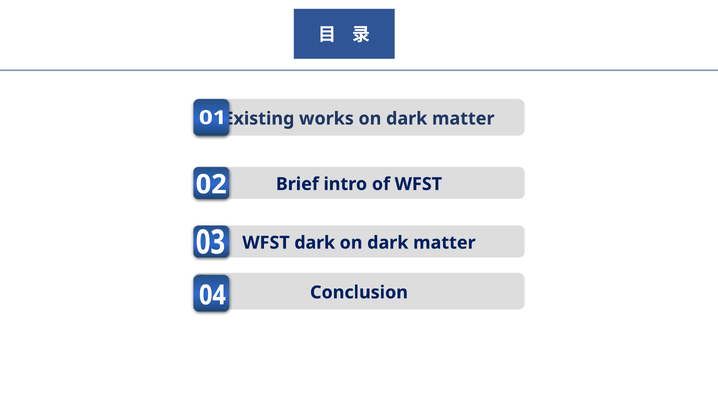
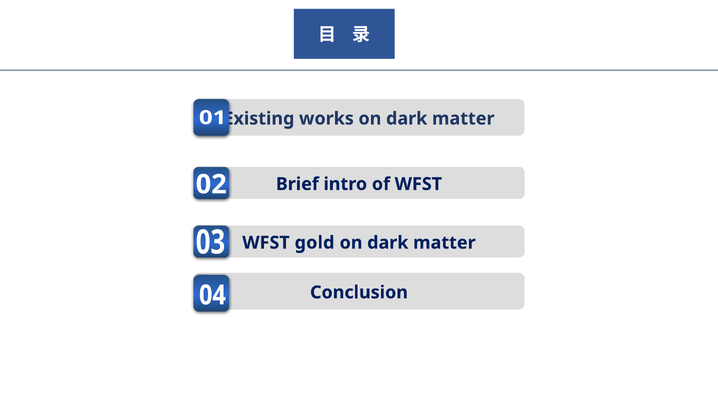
WFST dark: dark -> gold (315, 243)
